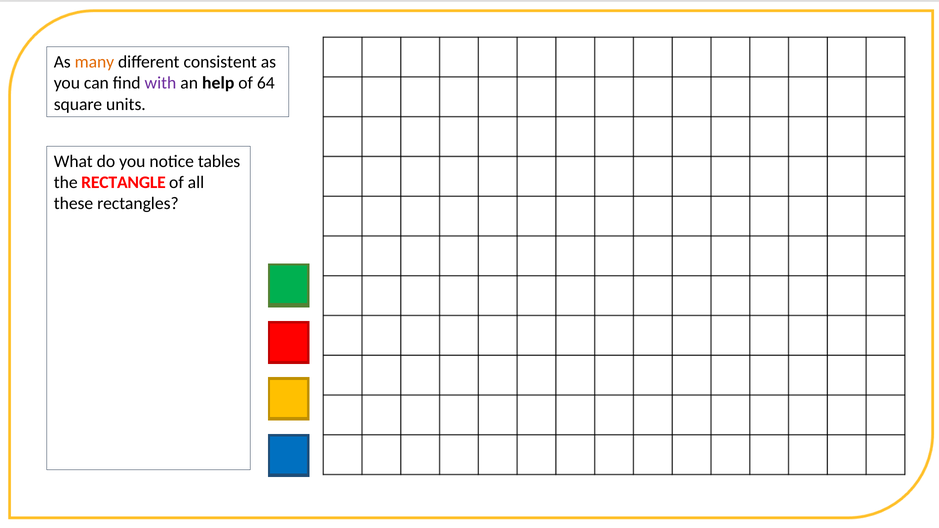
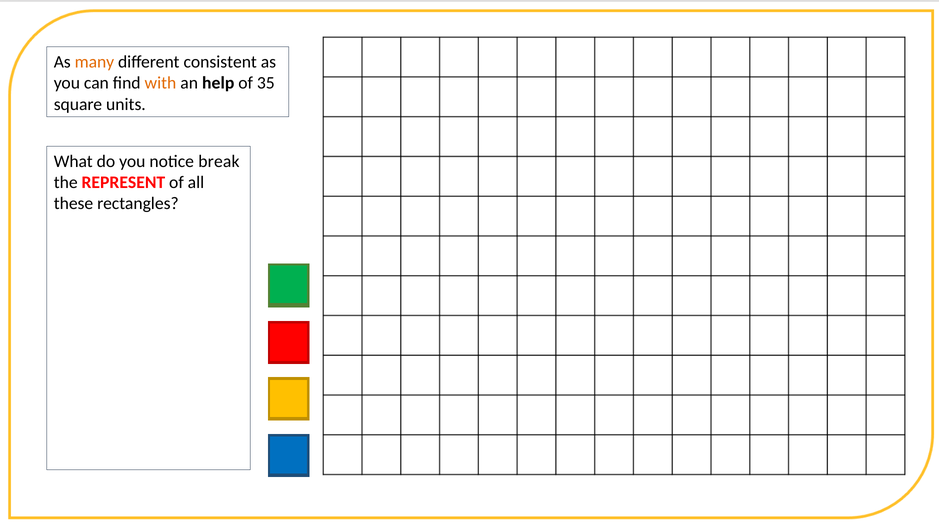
with colour: purple -> orange (160, 83)
64: 64 -> 35 (266, 83)
tables: tables -> break (219, 161)
RECTANGLE: RECTANGLE -> REPRESENT (123, 183)
